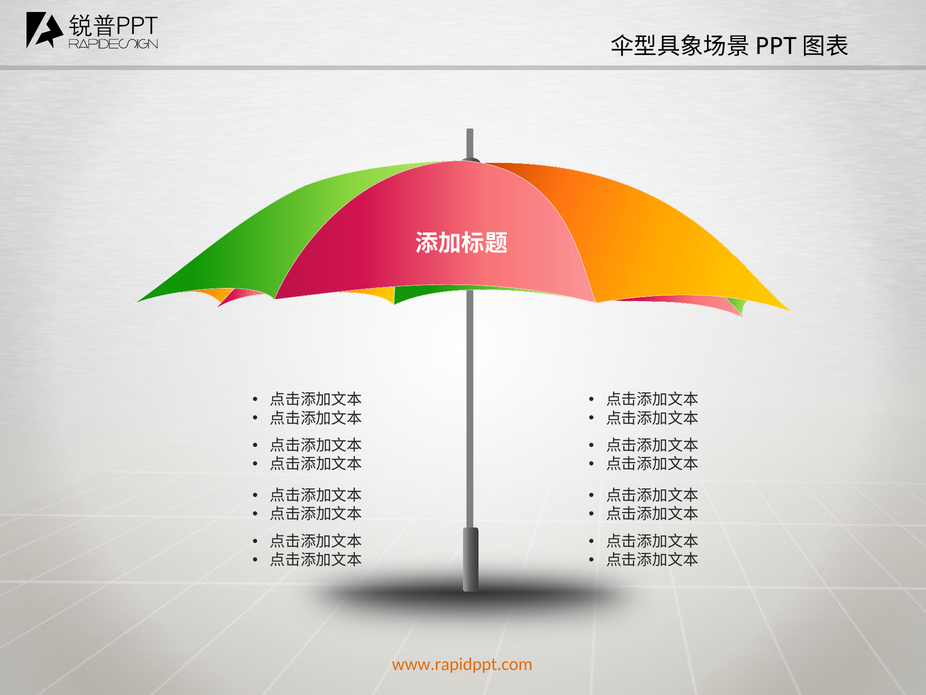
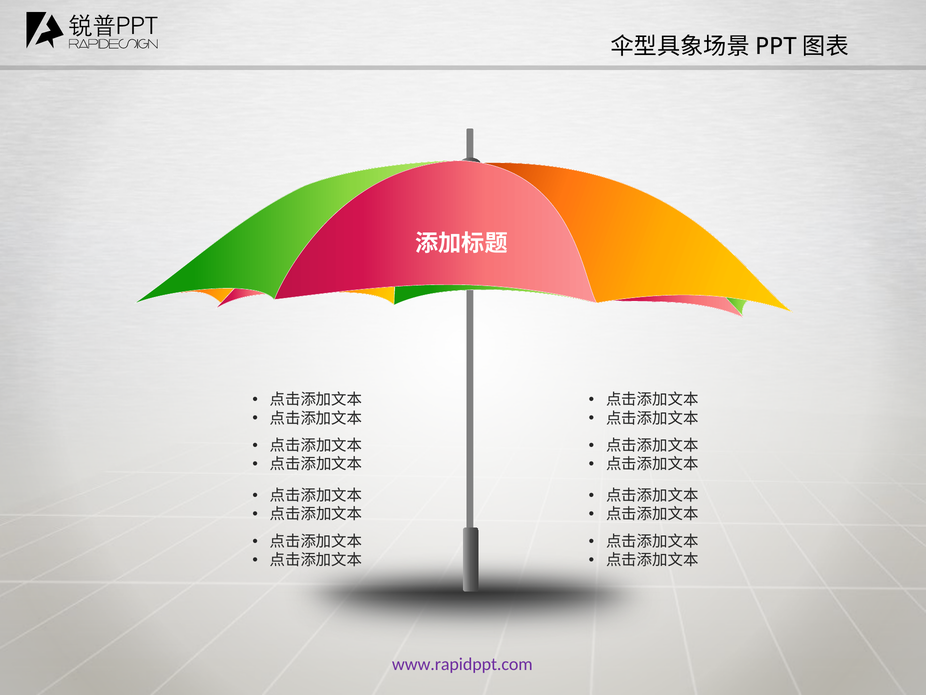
www.rapidppt.com colour: orange -> purple (462, 664)
